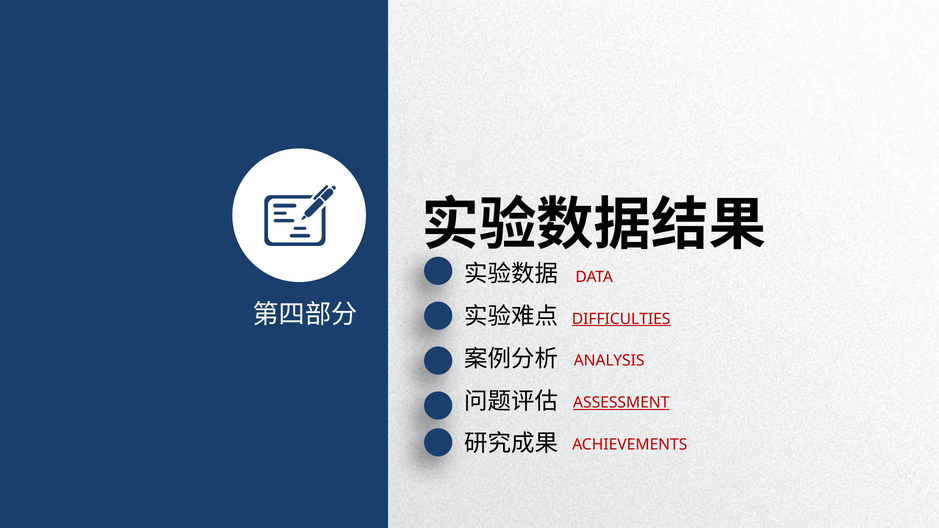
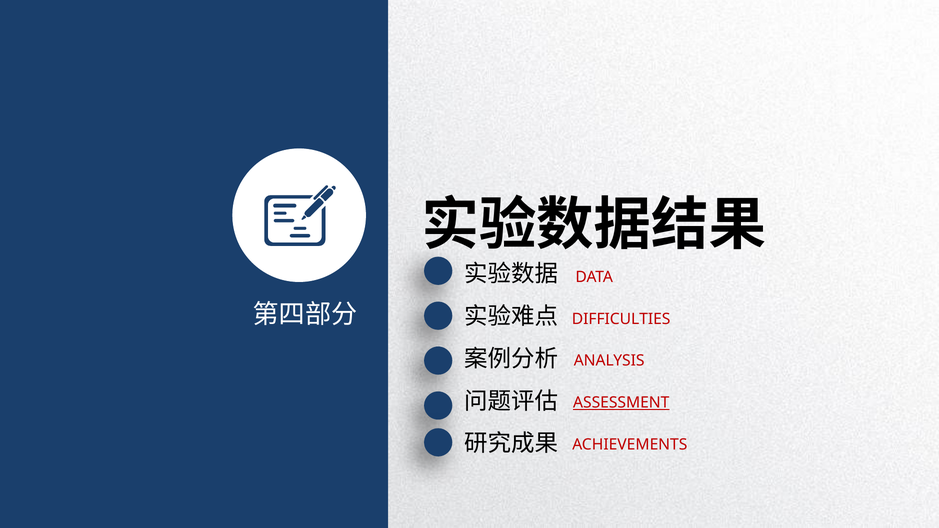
DIFFICULTIES underline: present -> none (621, 319)
